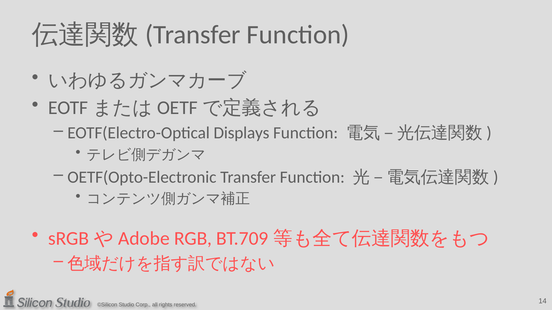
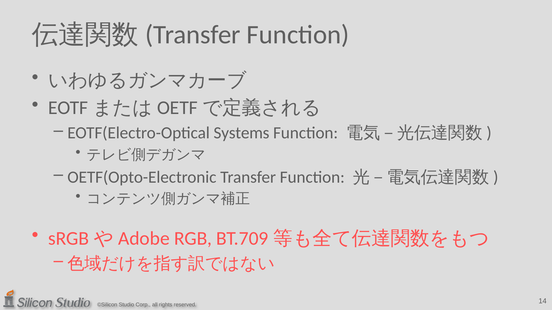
Displays: Displays -> Systems (241, 133)
